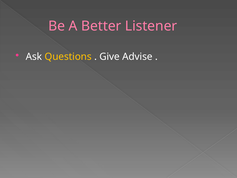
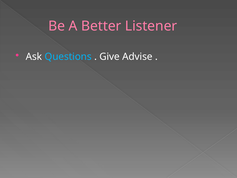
Questions colour: yellow -> light blue (68, 57)
